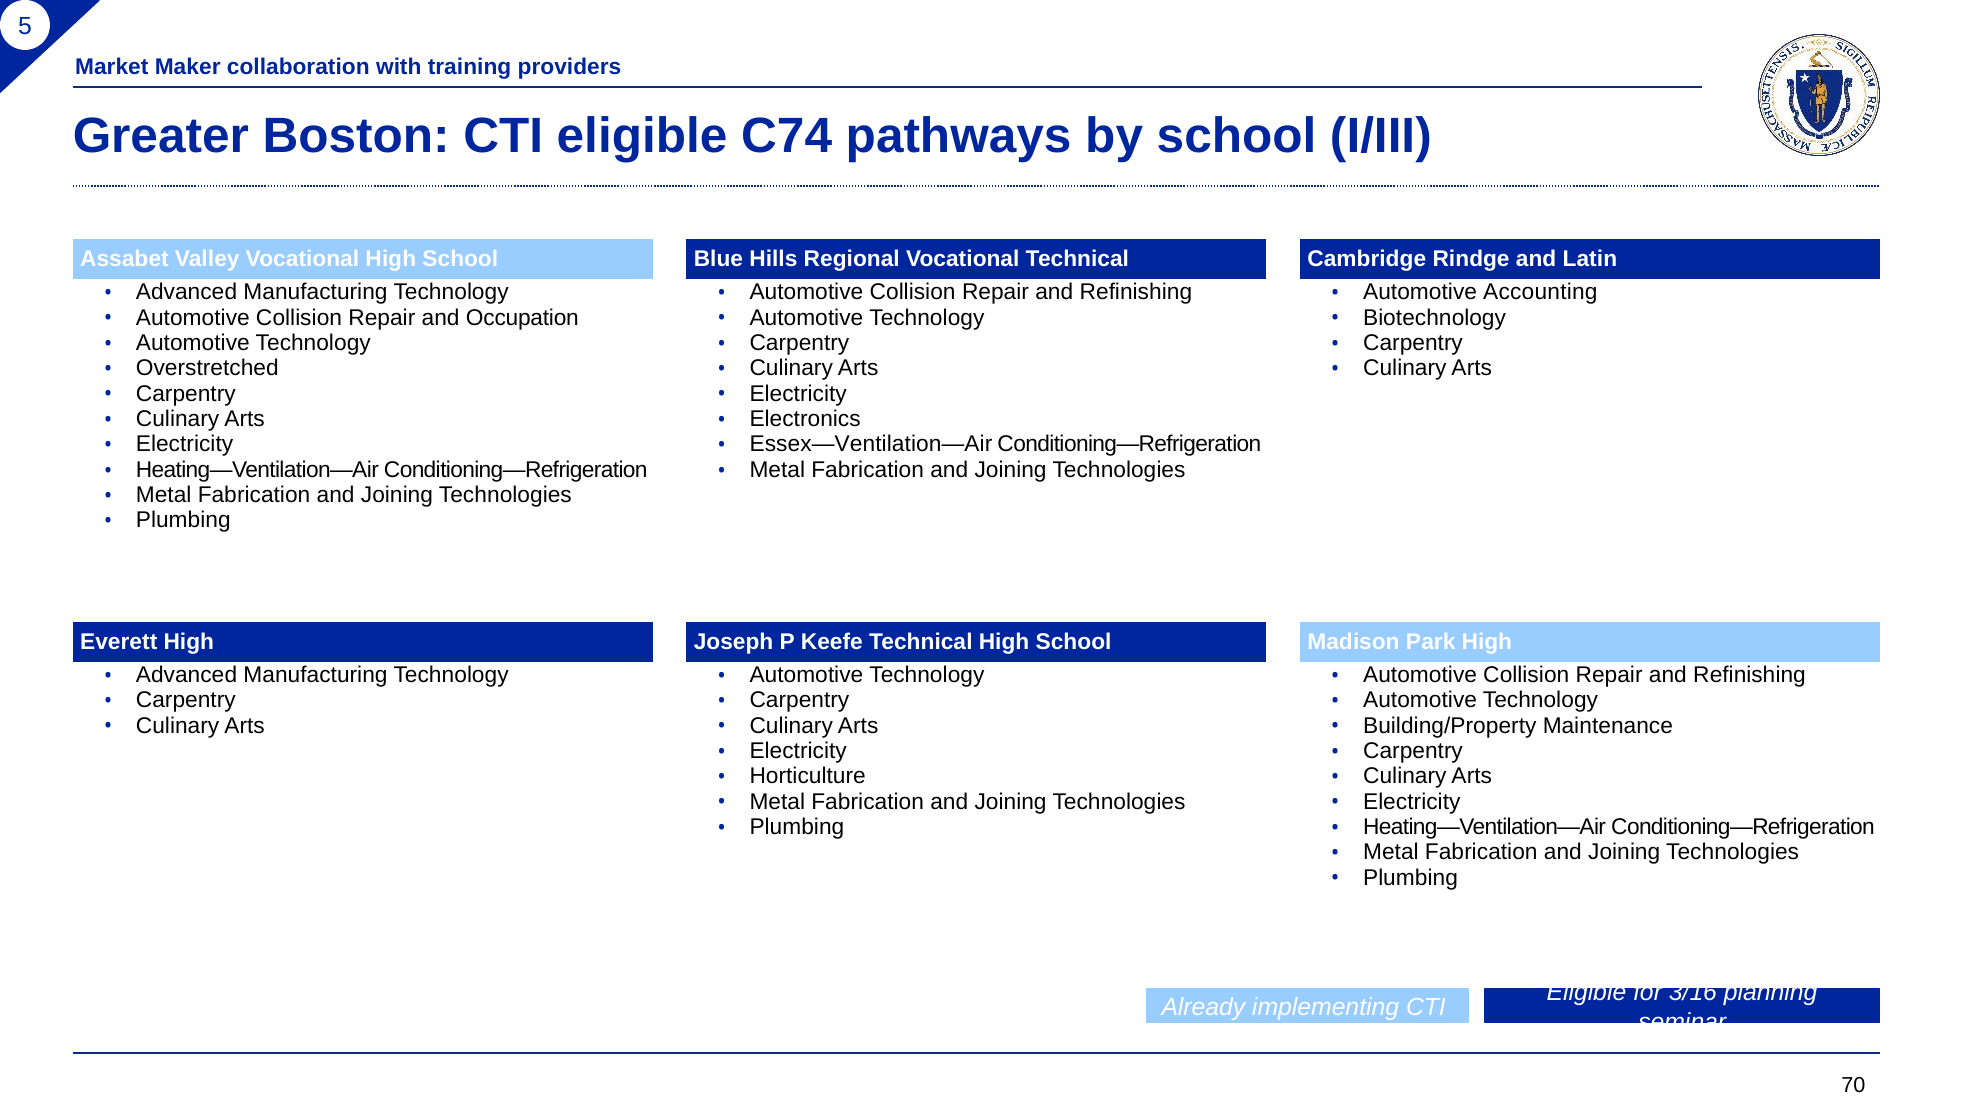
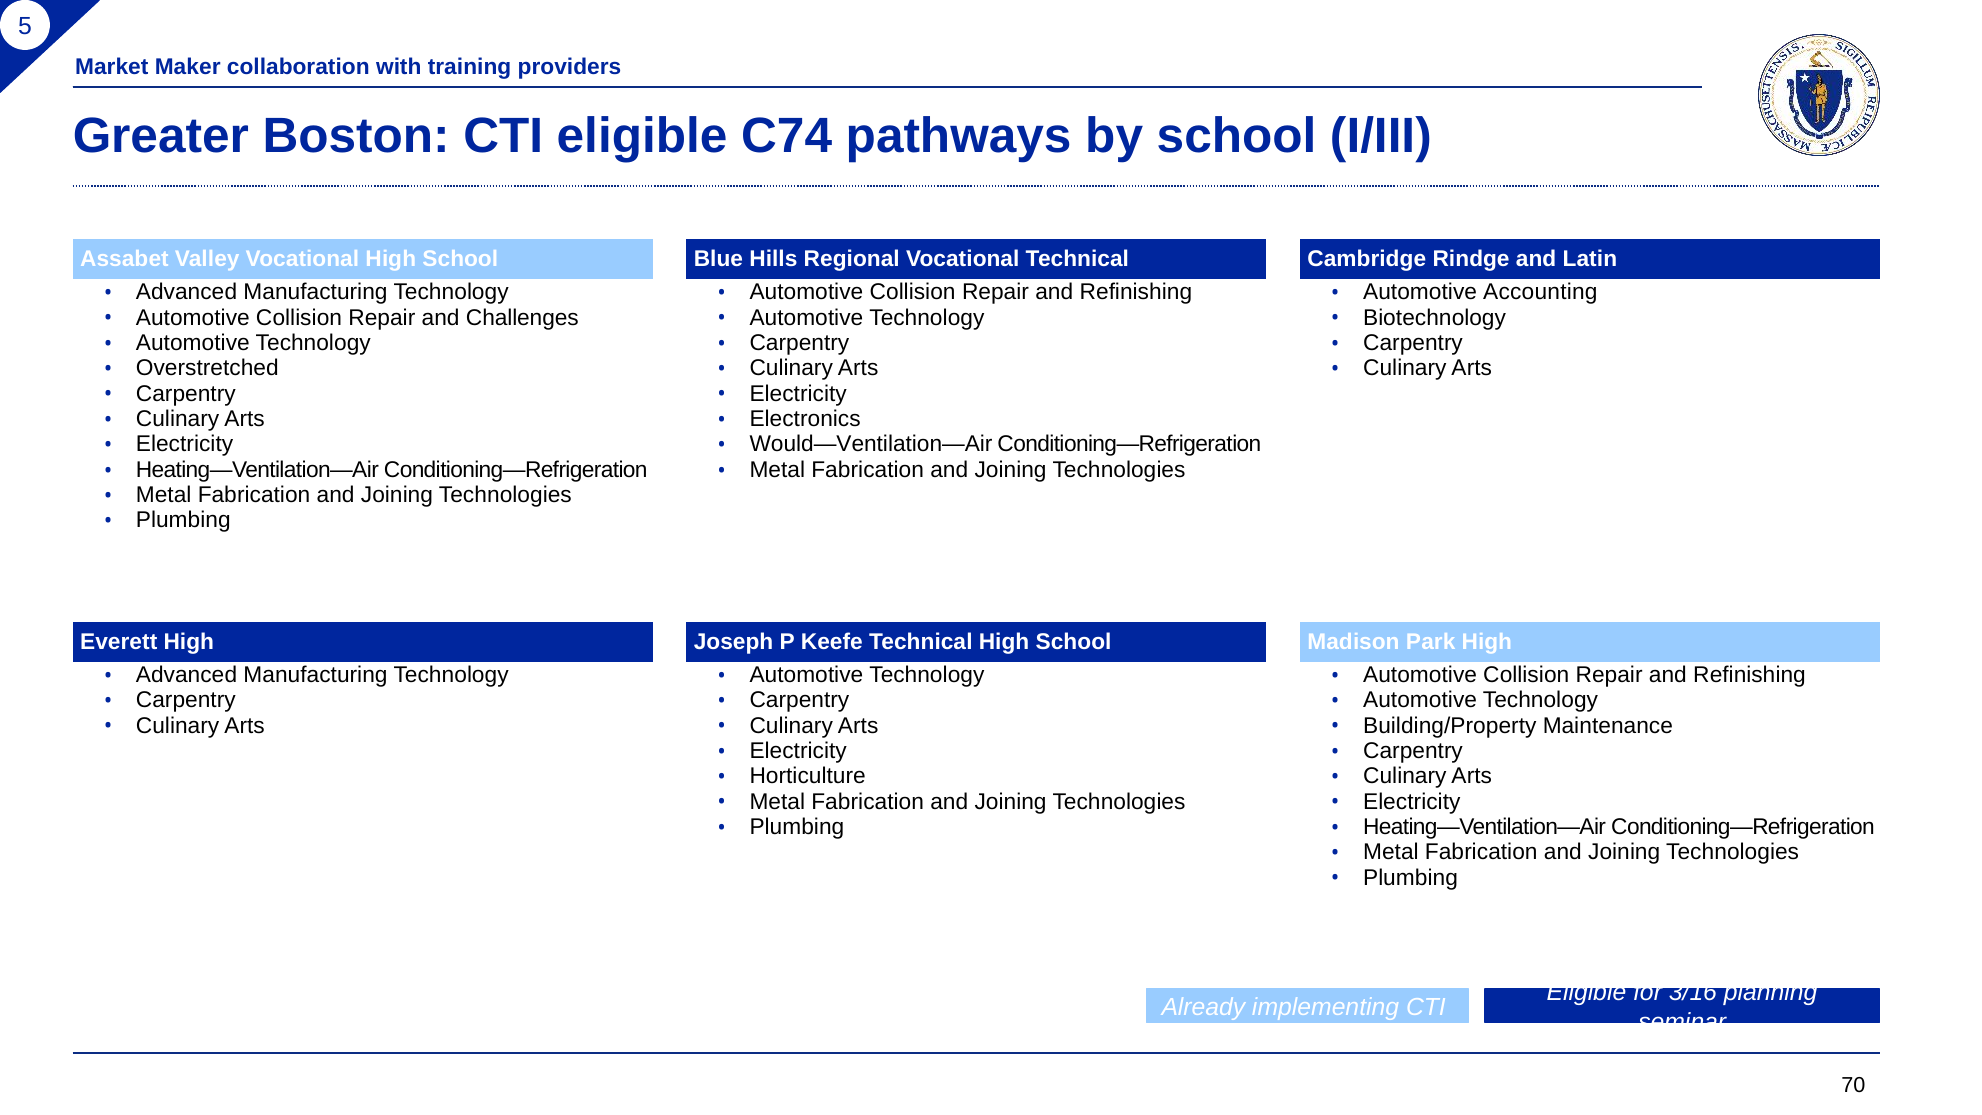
Occupation: Occupation -> Challenges (522, 318)
Essex—Ventilation—Air: Essex—Ventilation—Air -> Would—Ventilation—Air (871, 444)
